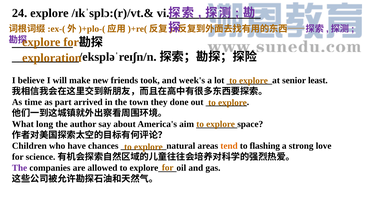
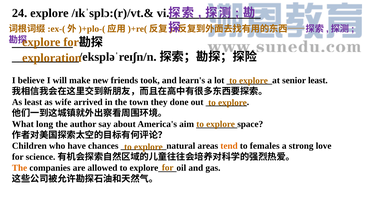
week's: week's -> learn's (192, 80)
As time: time -> least (33, 102)
part: part -> wife (63, 102)
flashing: flashing -> females (265, 146)
The colour: purple -> orange (20, 168)
